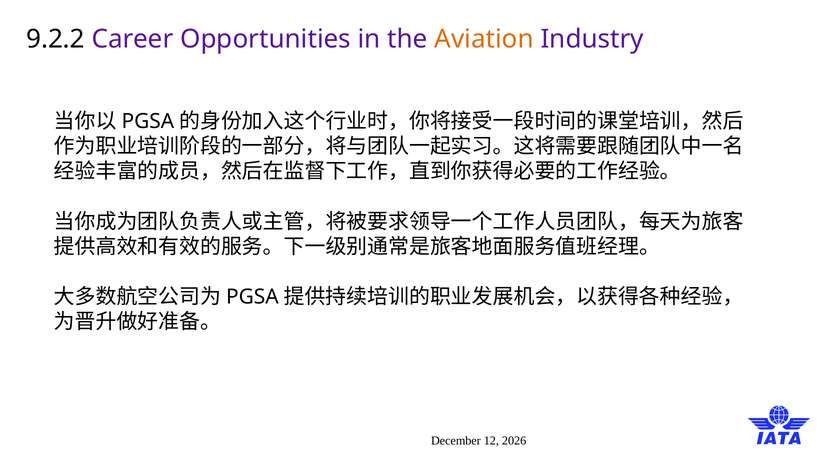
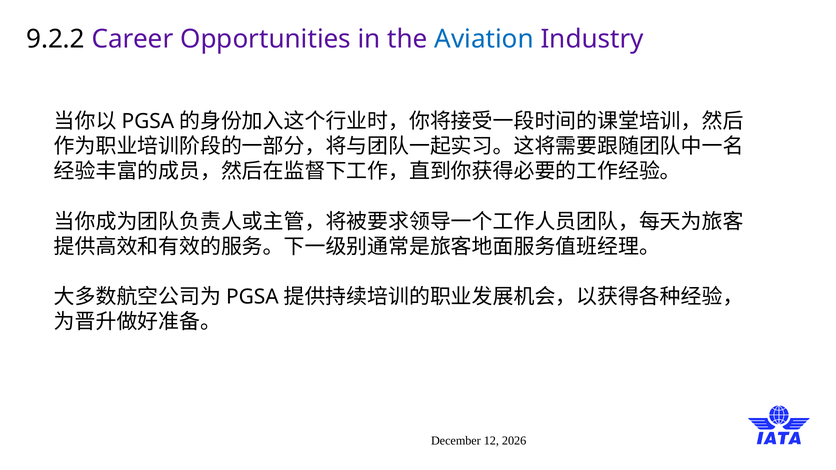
Aviation colour: orange -> blue (484, 39)
